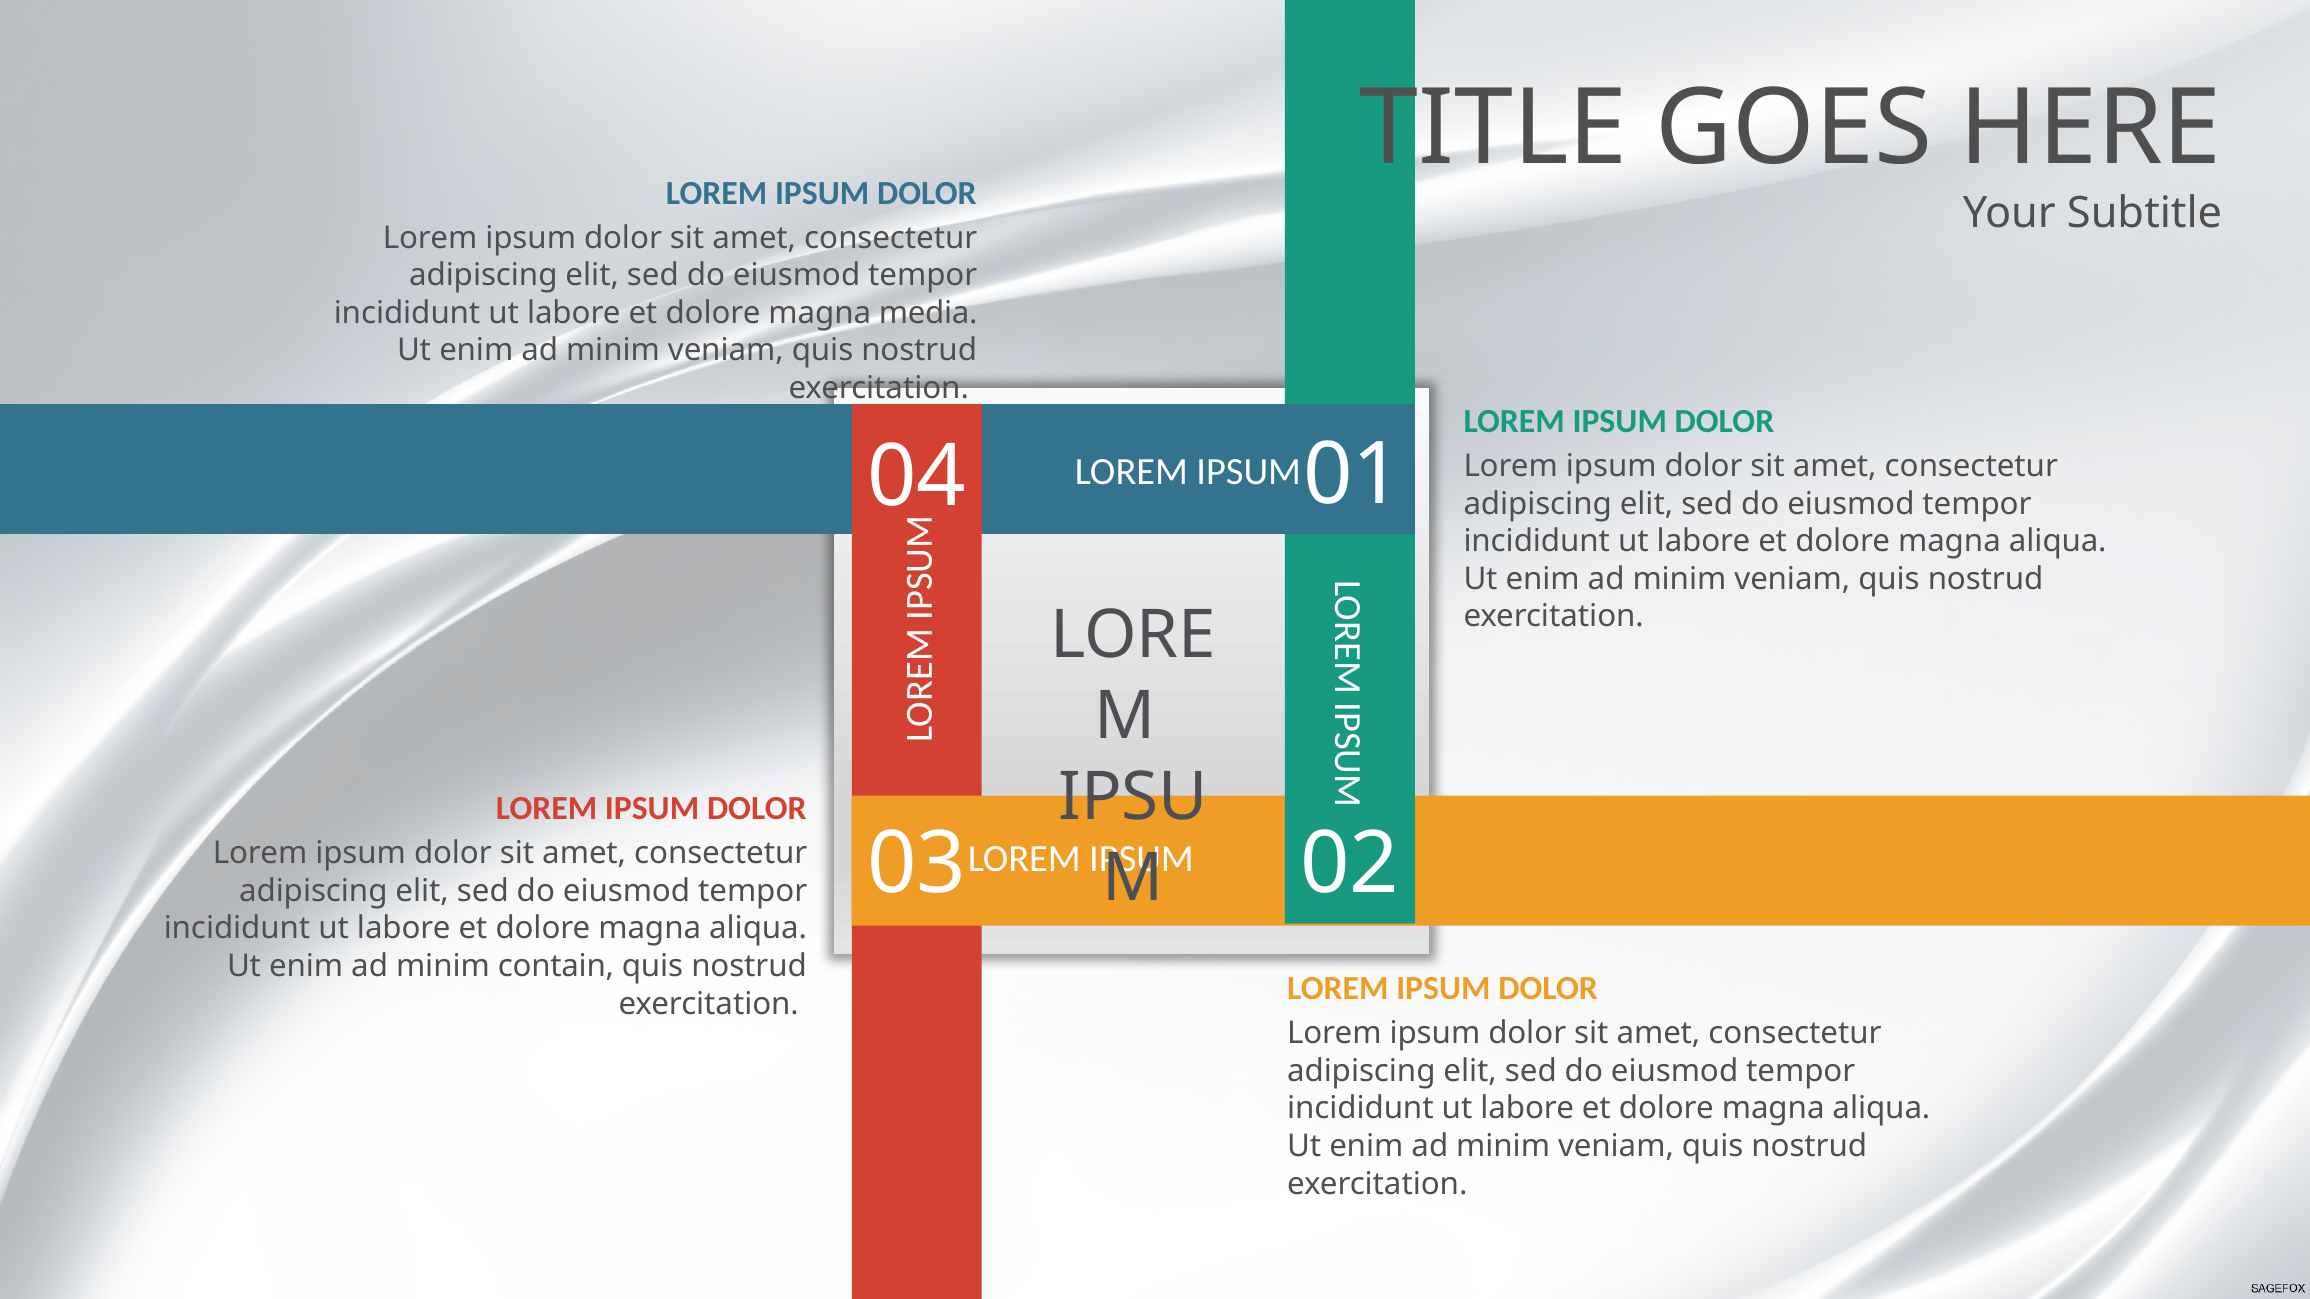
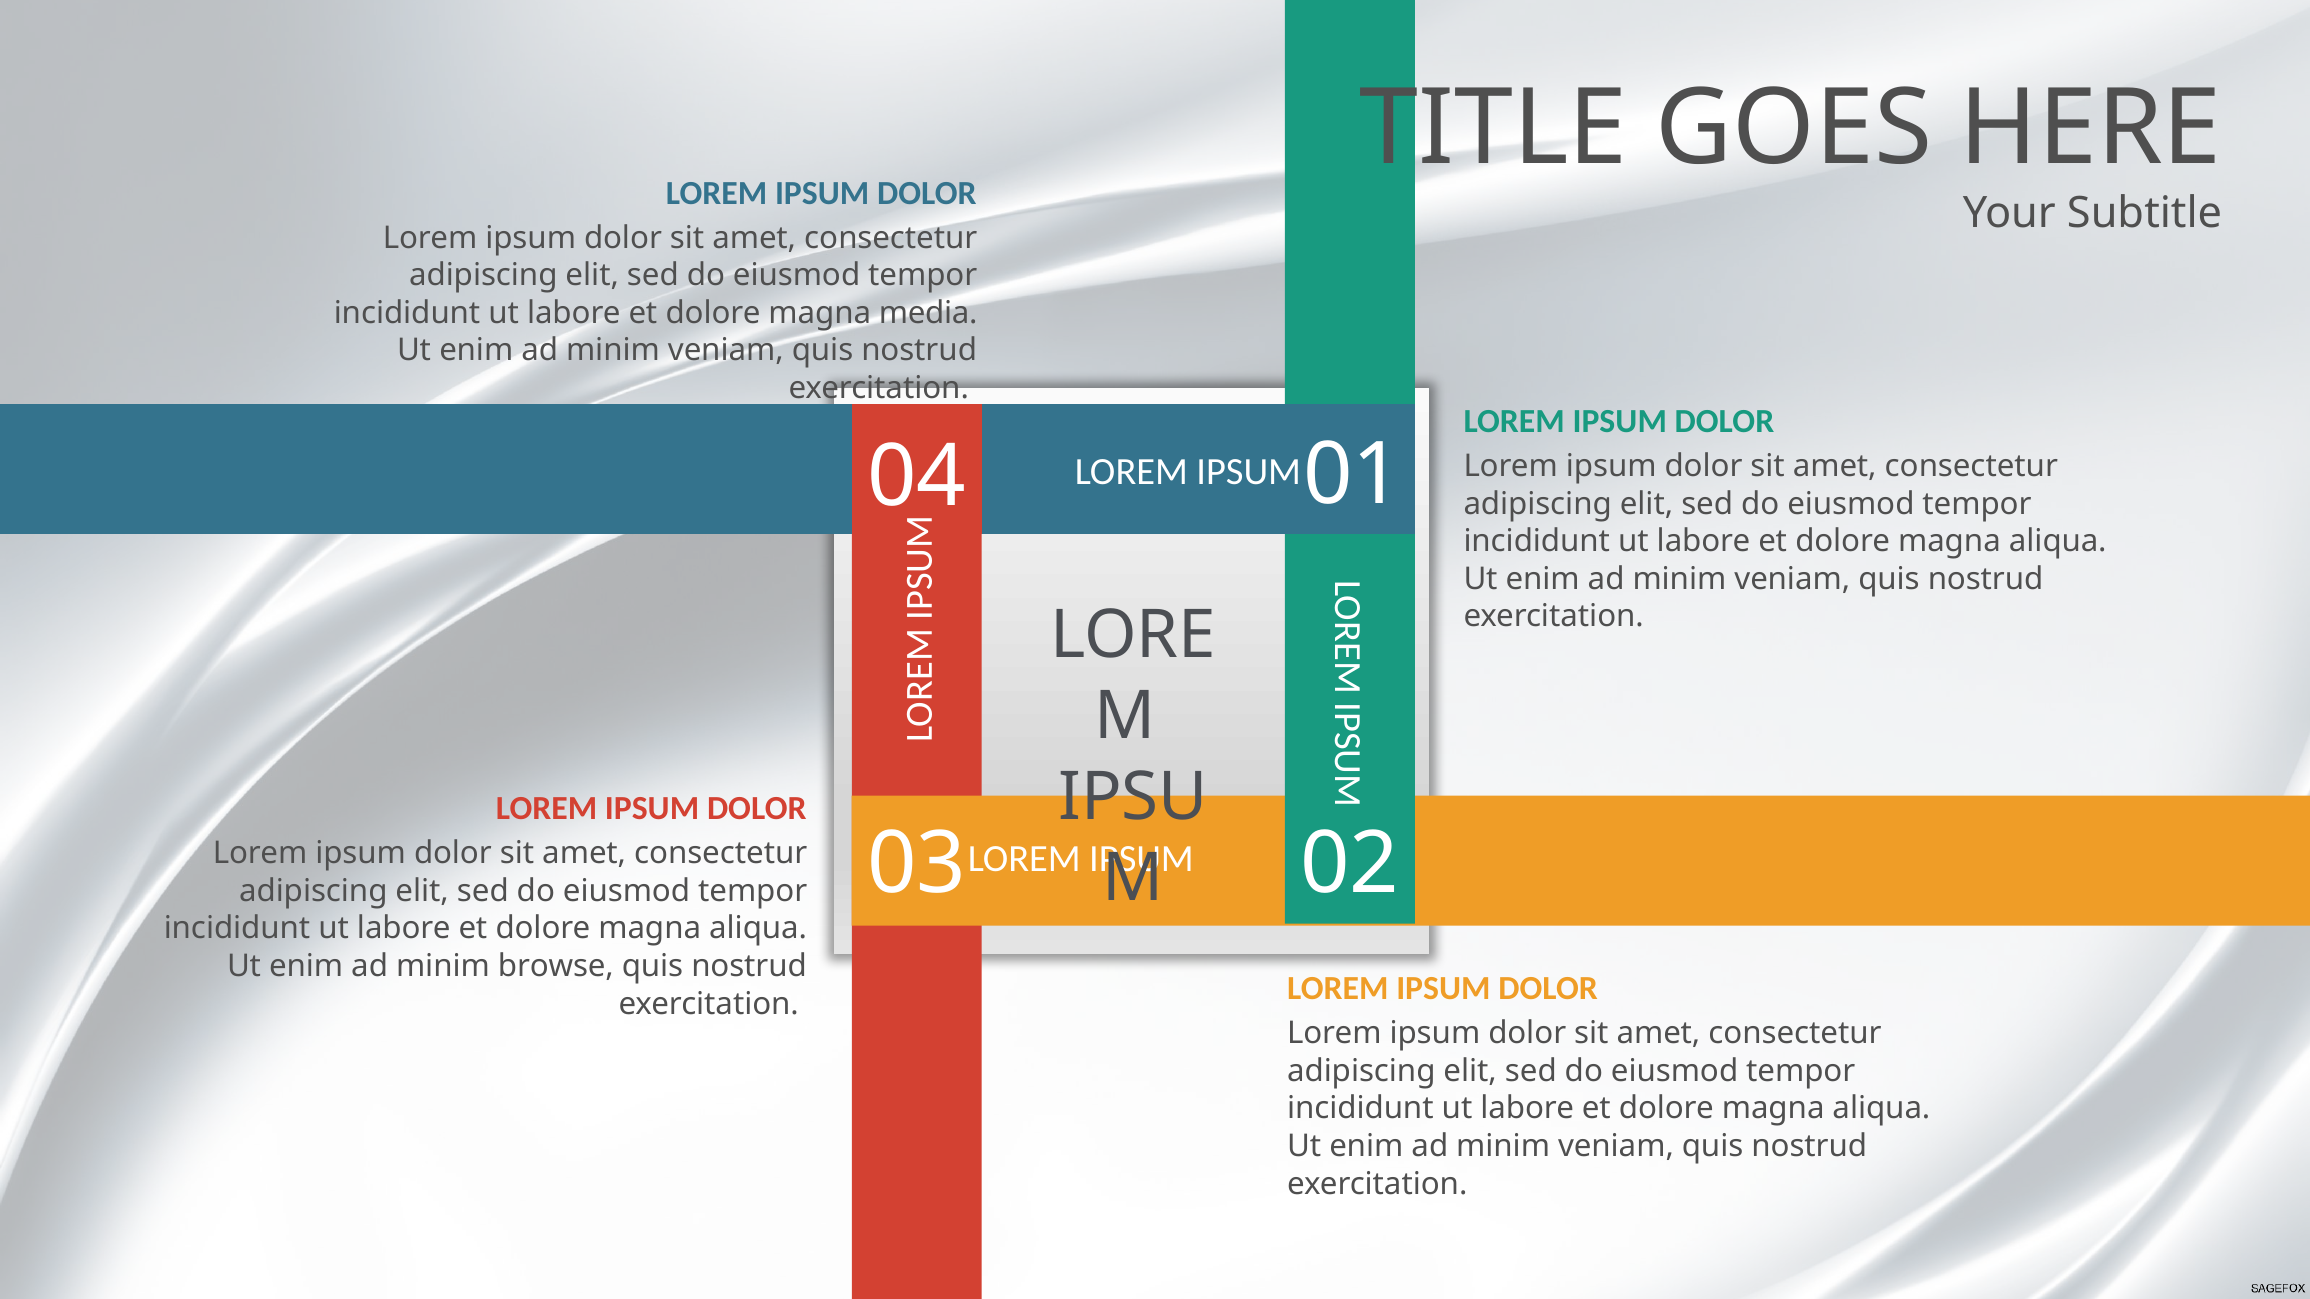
contain: contain -> browse (556, 966)
